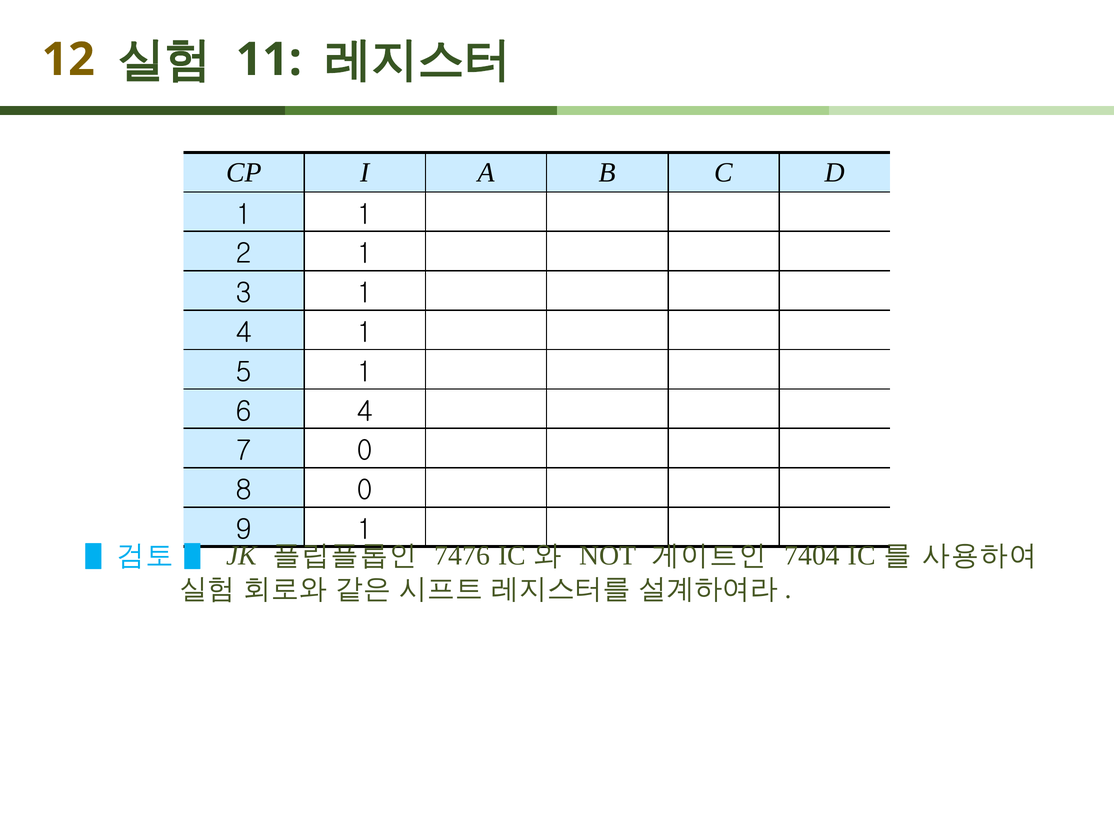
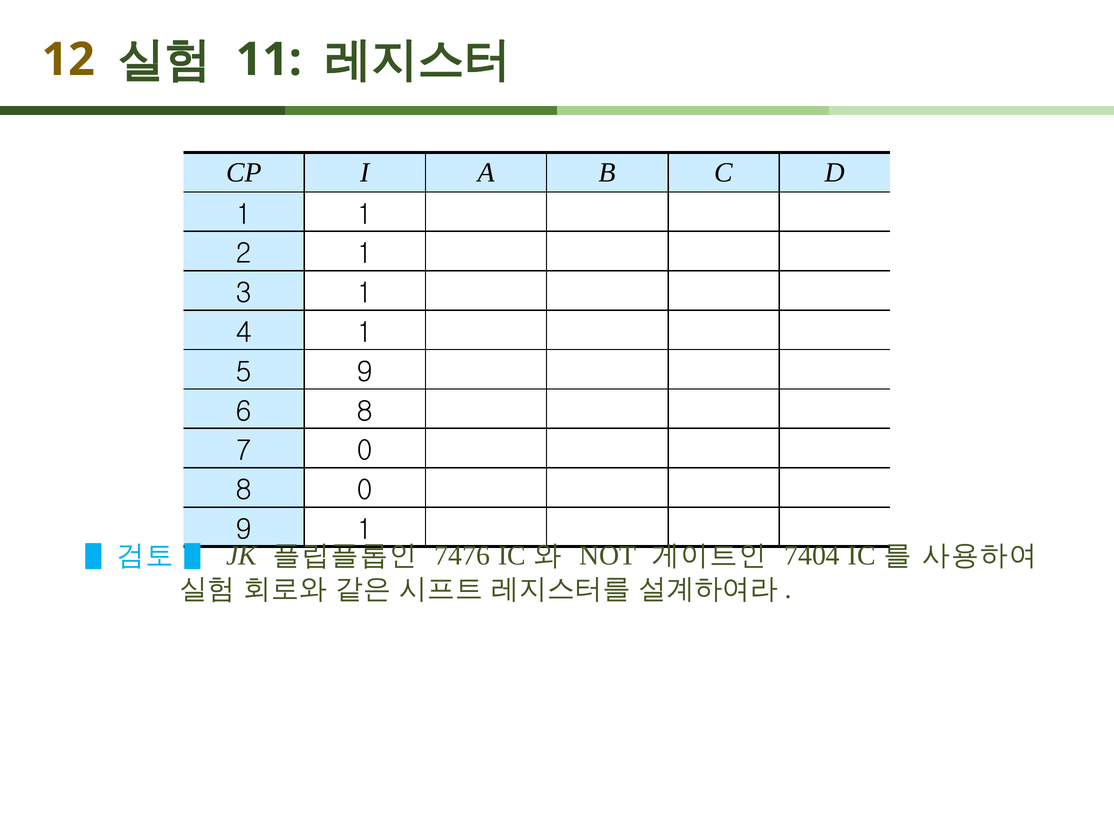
5 1: 1 -> 9 (365, 372)
6 4: 4 -> 8 (365, 412)
